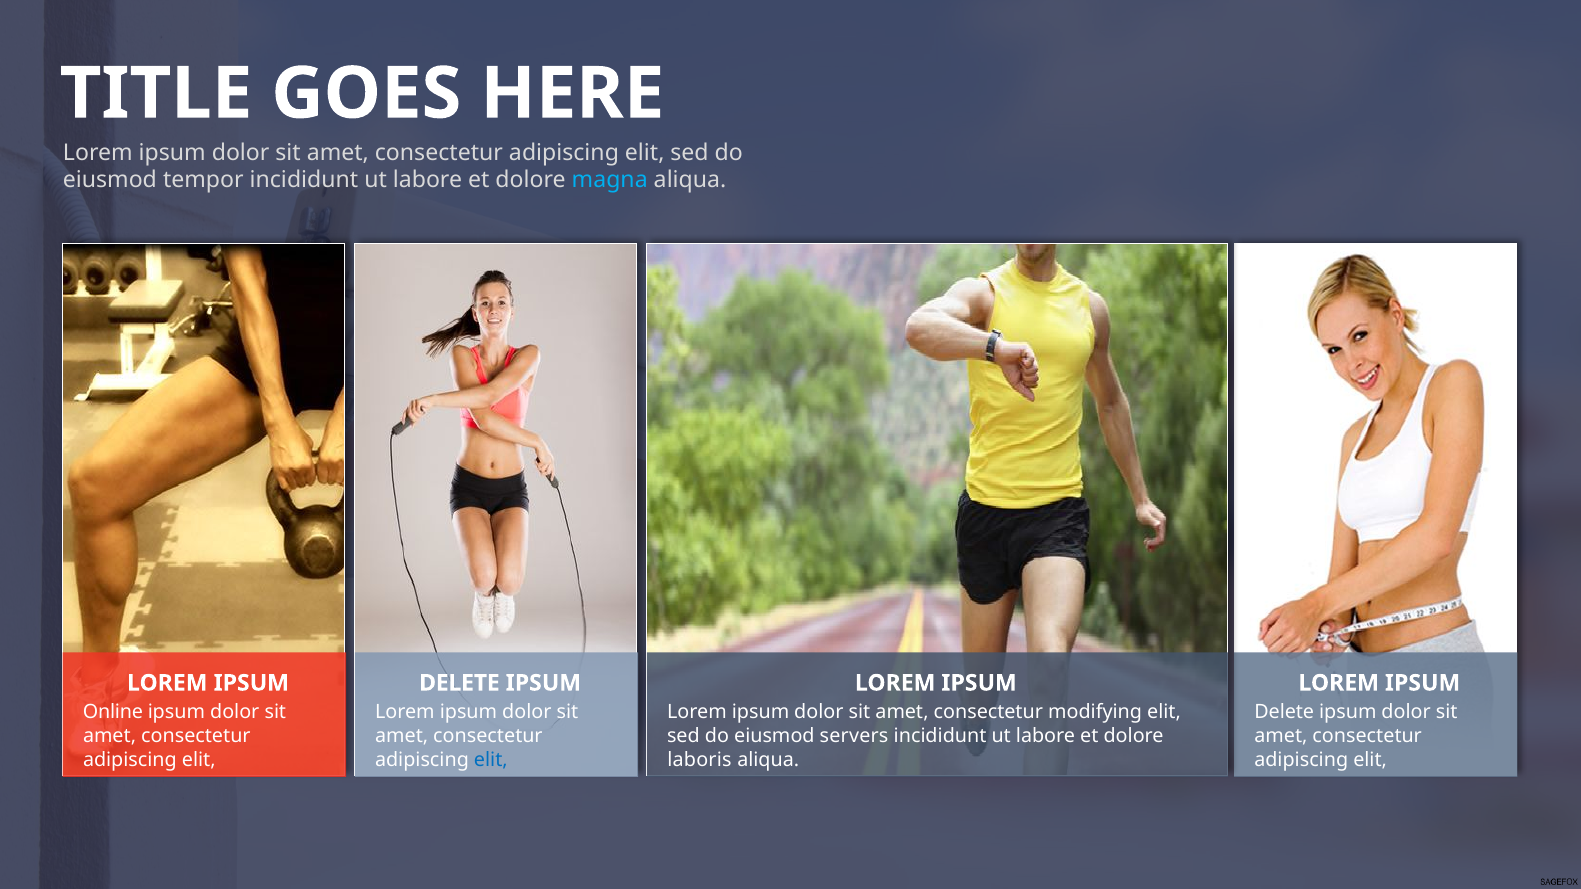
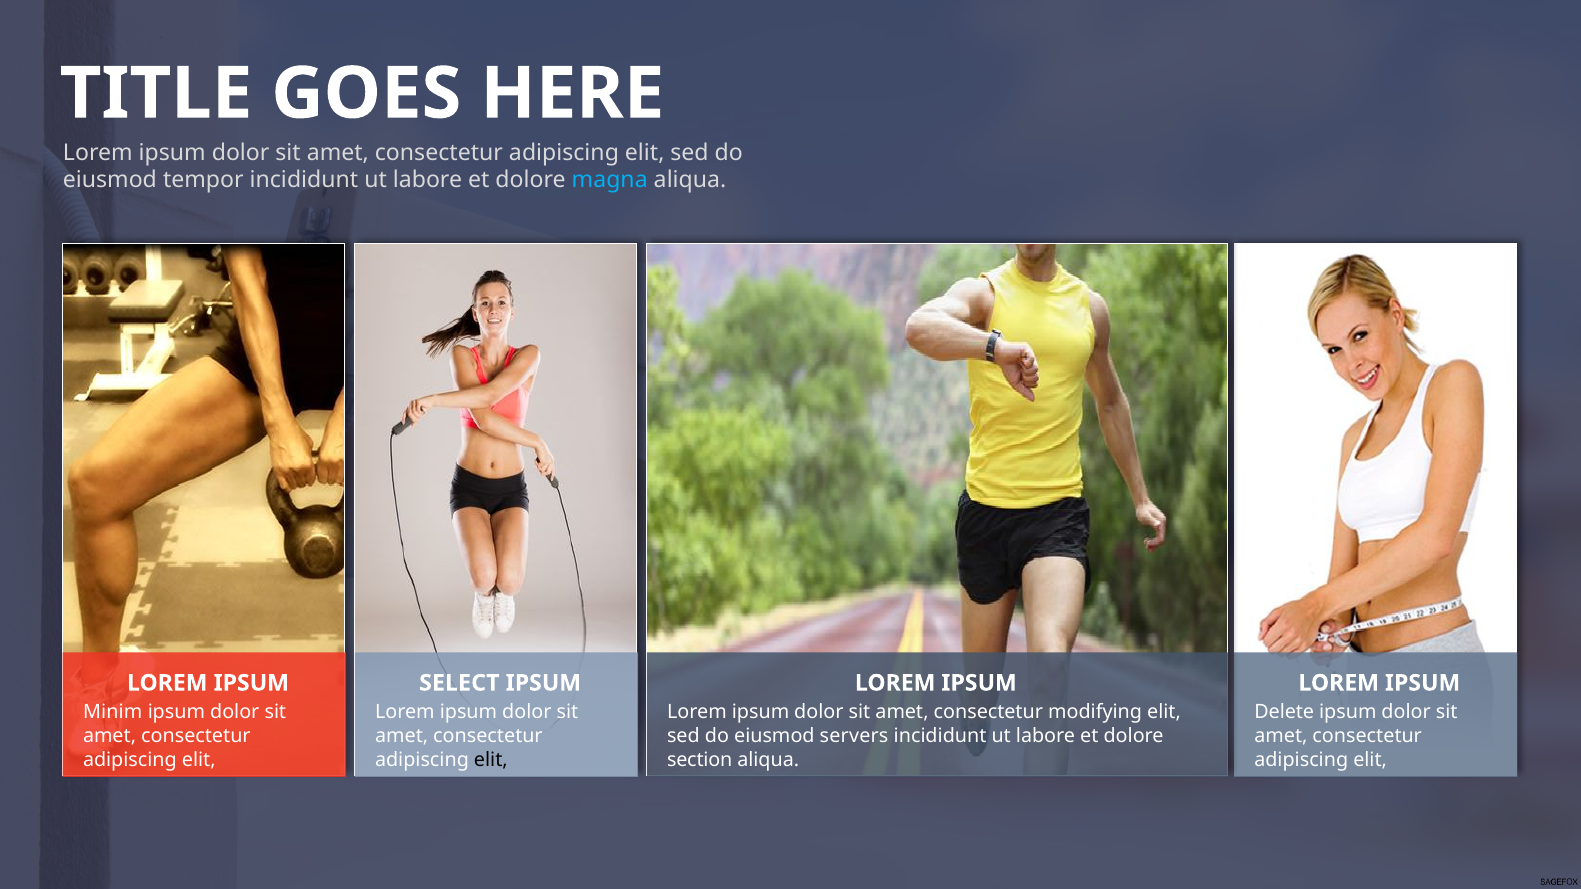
DELETE: DELETE -> SELECT (459, 683)
Online: Online -> Minim (113, 713)
elit colour: blue -> black (491, 760)
laboris: laboris -> section (700, 760)
